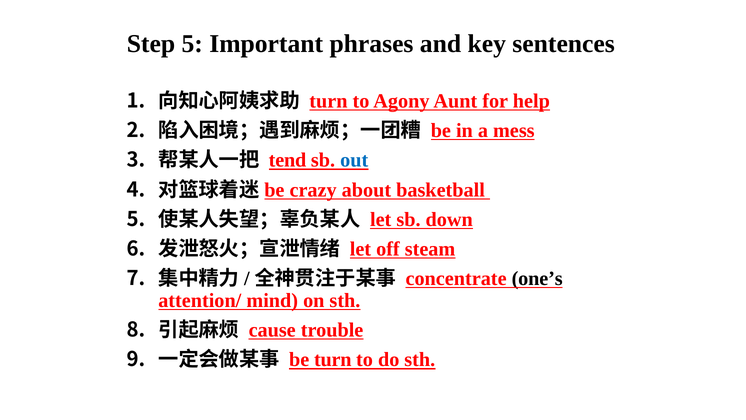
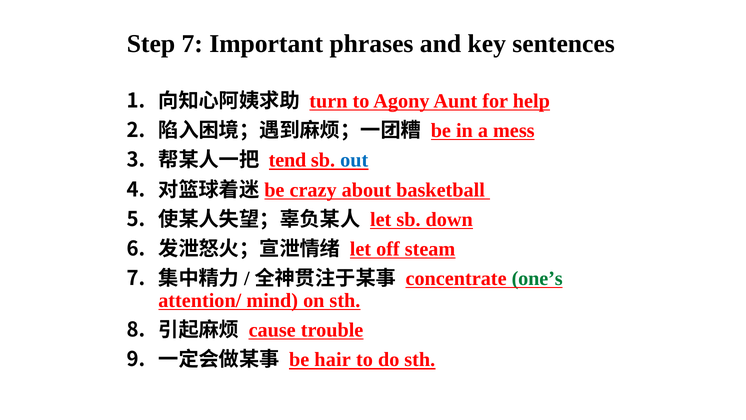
Step 5: 5 -> 7 (192, 44)
one’s colour: black -> green (537, 279)
be turn: turn -> hair (333, 359)
